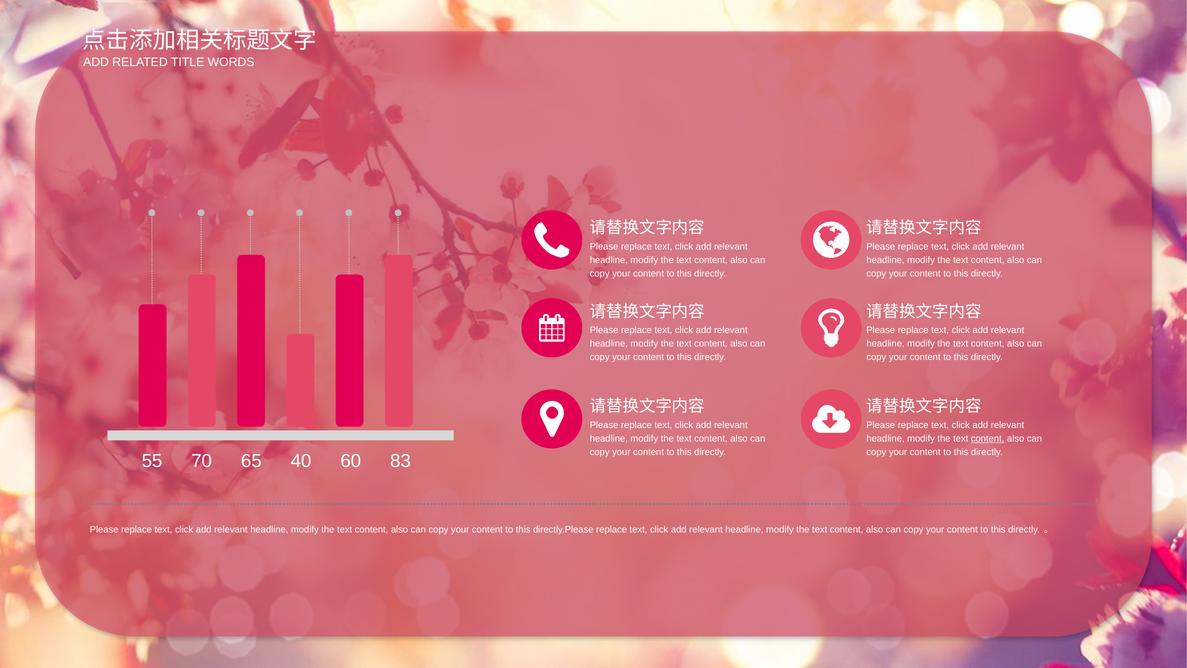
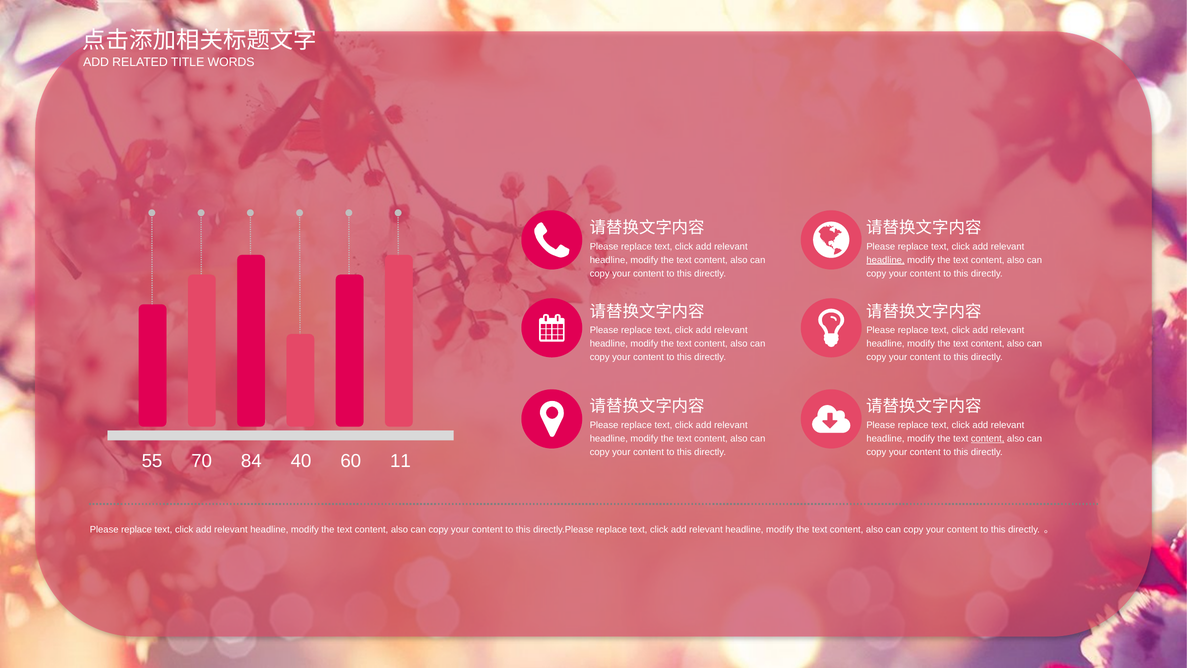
headline underline: none -> present (886, 260)
65: 65 -> 84 (251, 461)
83: 83 -> 11 (400, 461)
